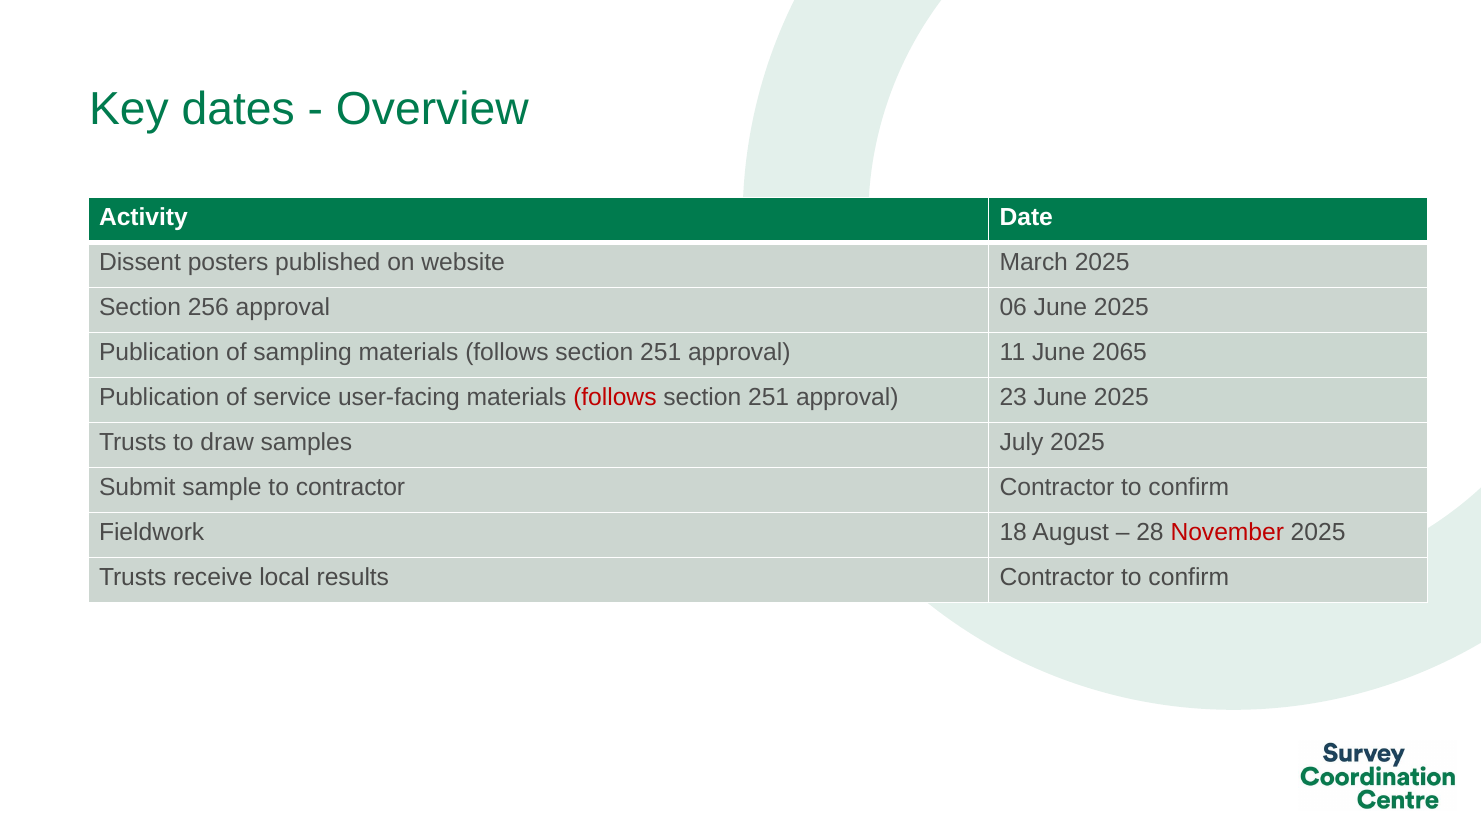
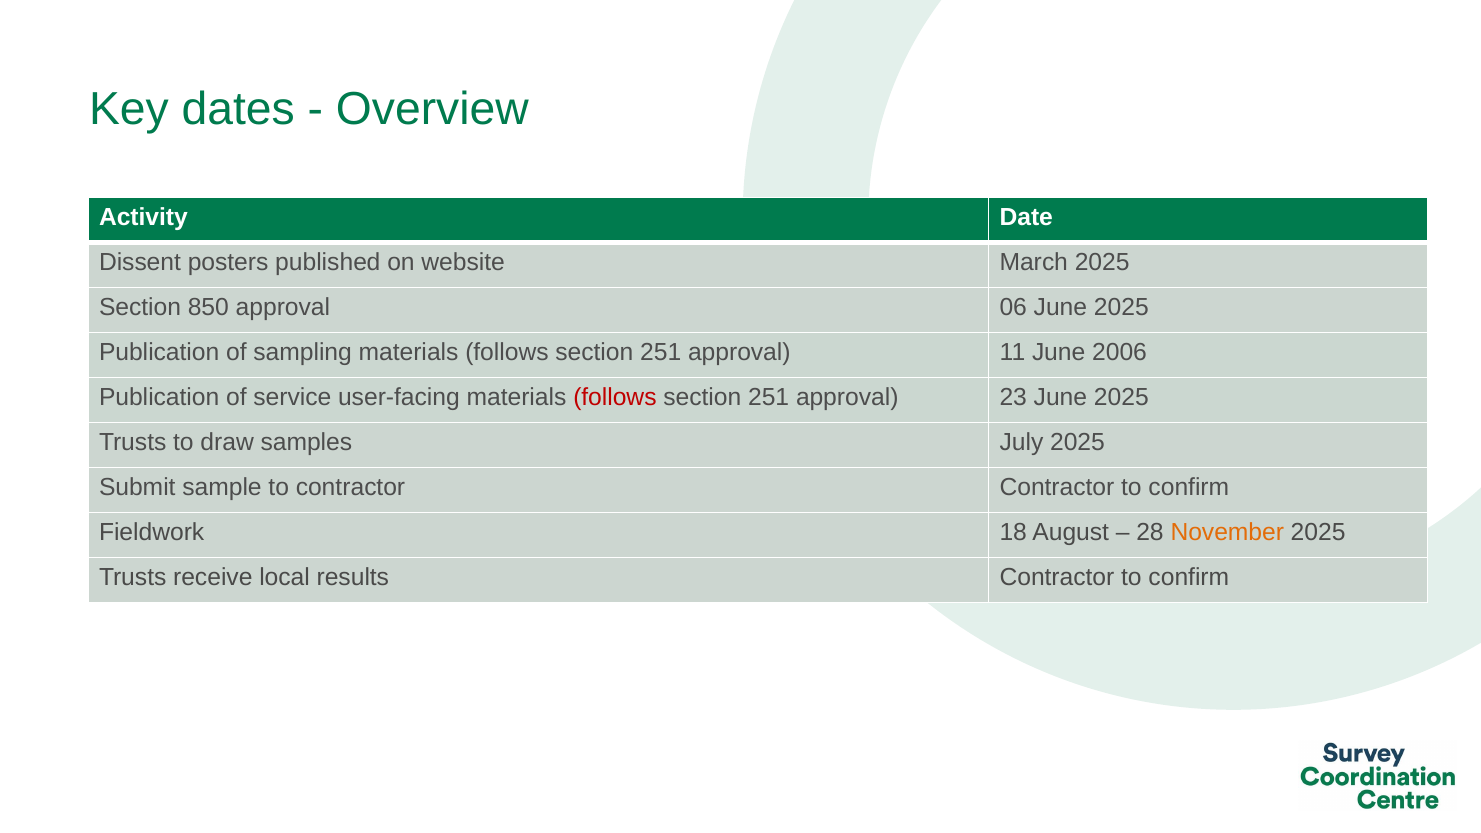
256: 256 -> 850 (208, 307)
2065: 2065 -> 2006 (1120, 352)
November colour: red -> orange (1227, 532)
